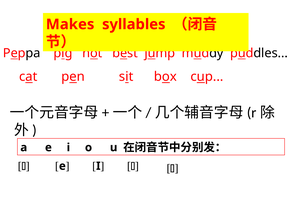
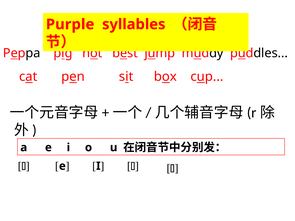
Makes: Makes -> Purple (70, 24)
